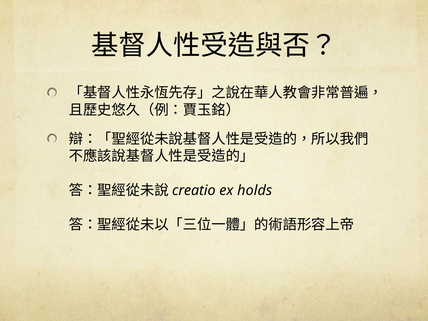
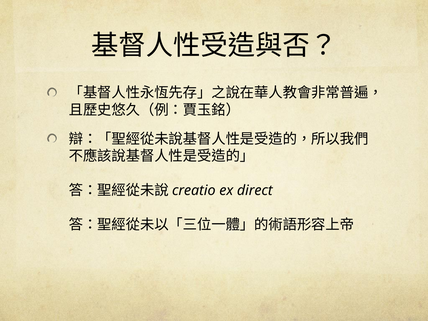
holds: holds -> direct (255, 190)
